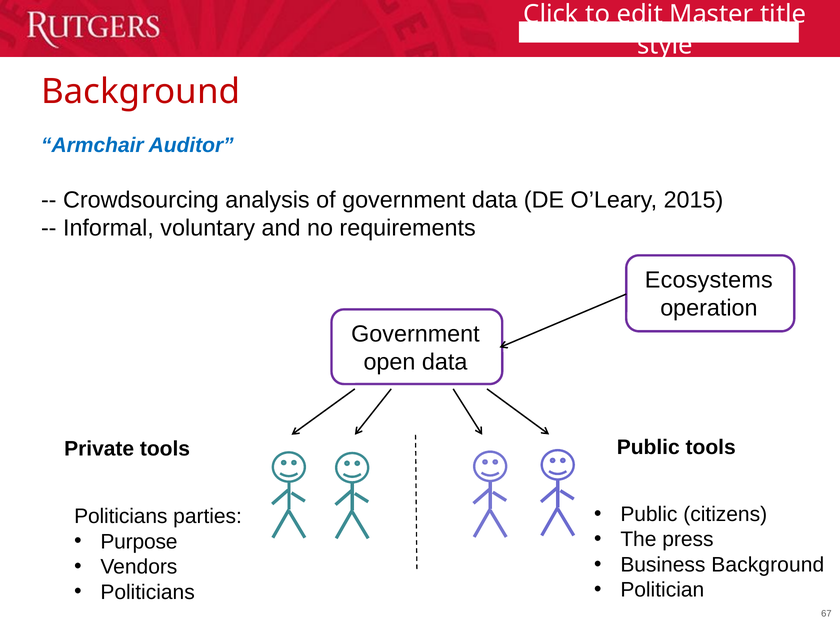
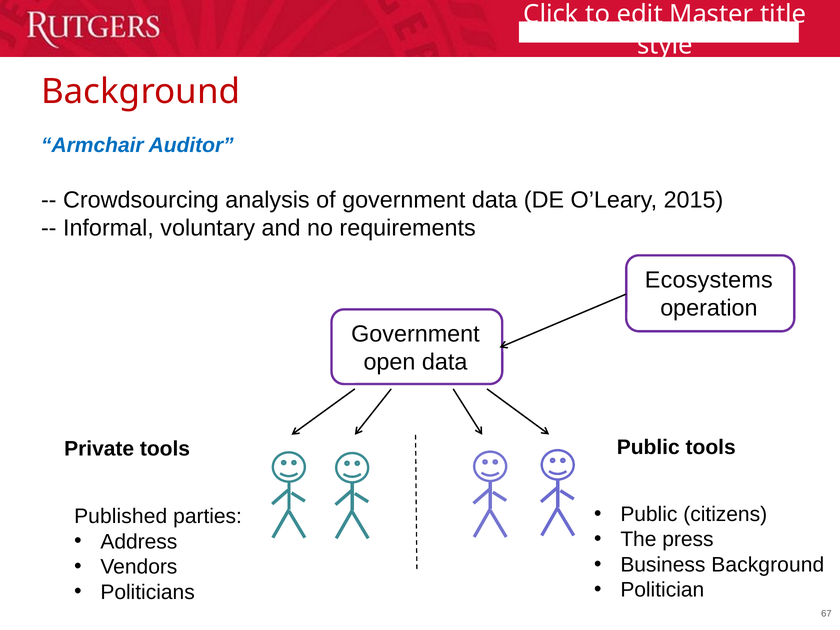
Politicians: Politicians -> Published (121, 516)
Purpose: Purpose -> Address (139, 542)
